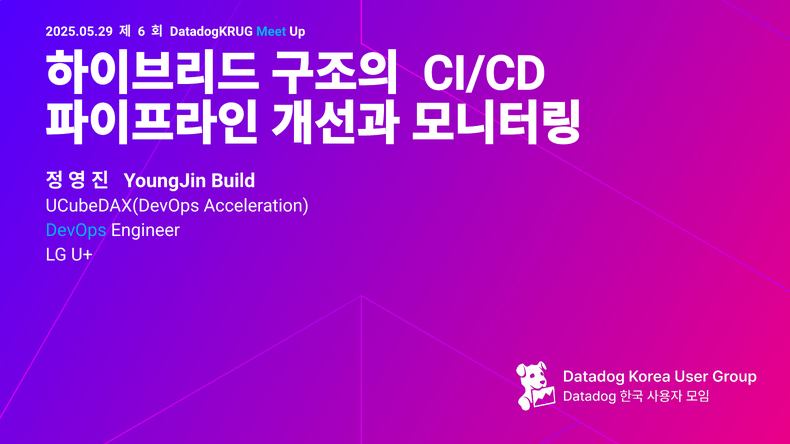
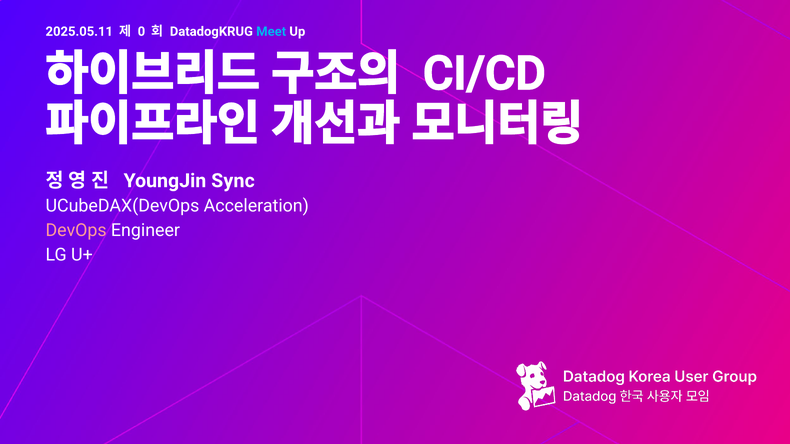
2025.05.29: 2025.05.29 -> 2025.05.11 (79, 31)
6: 6 -> 0 (141, 31)
Build: Build -> Sync (233, 181)
DevOps colour: light blue -> pink (76, 231)
